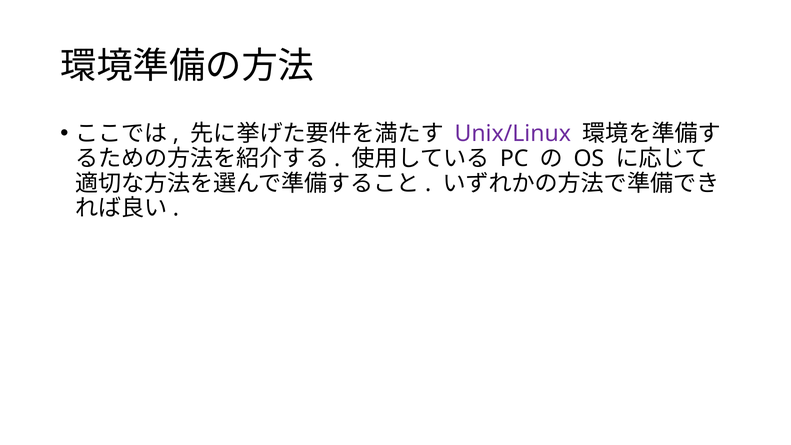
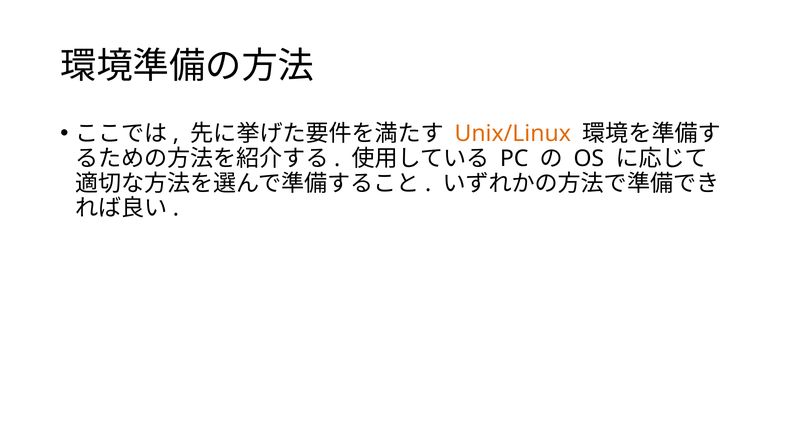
Unix/Linux colour: purple -> orange (513, 134)
